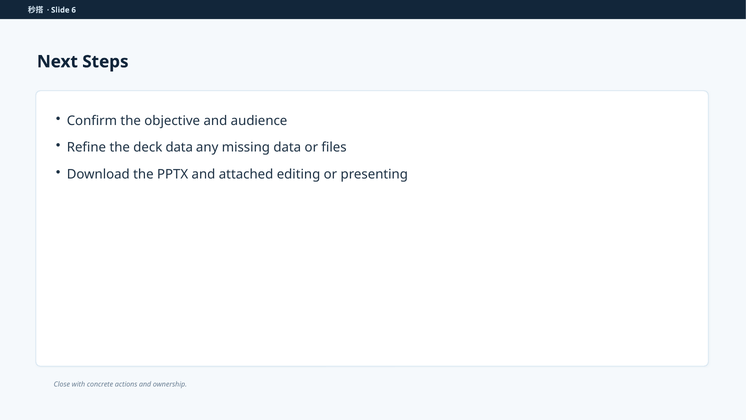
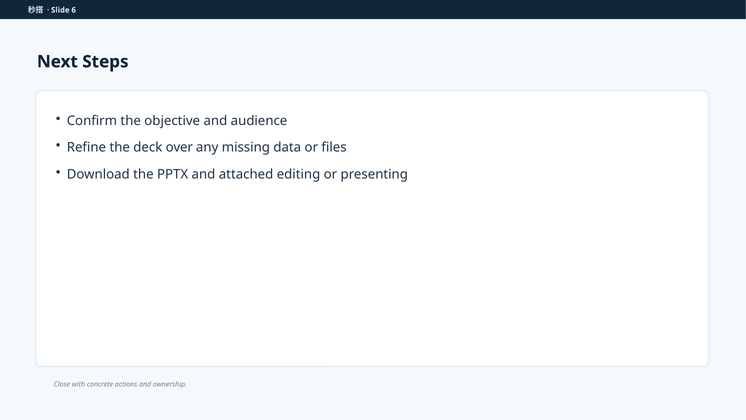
deck data: data -> over (179, 147)
